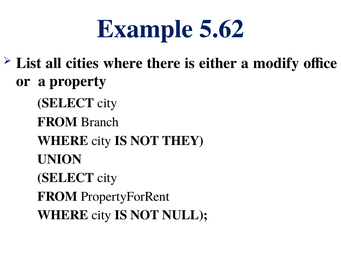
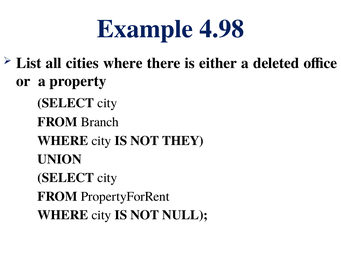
5.62: 5.62 -> 4.98 (222, 29)
modify: modify -> deleted (276, 63)
